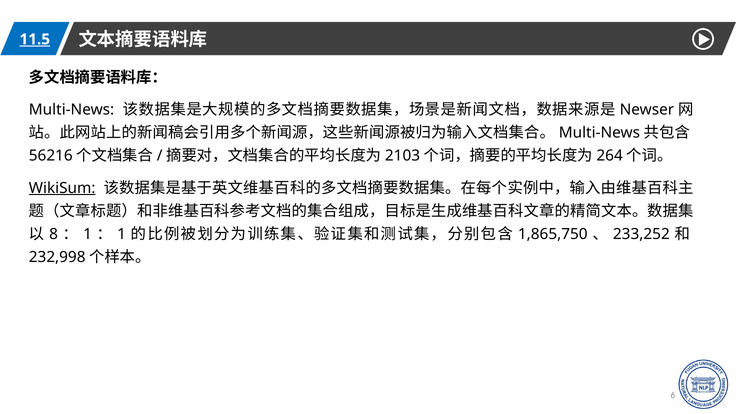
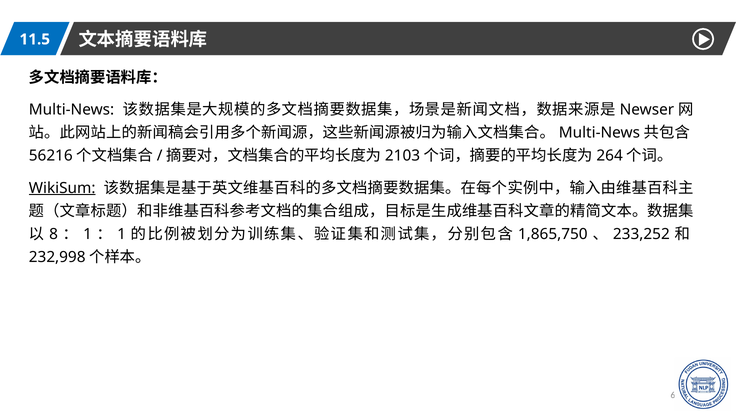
11.5 underline: present -> none (35, 39)
